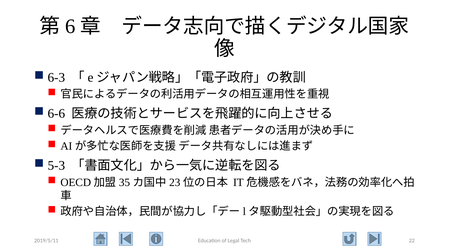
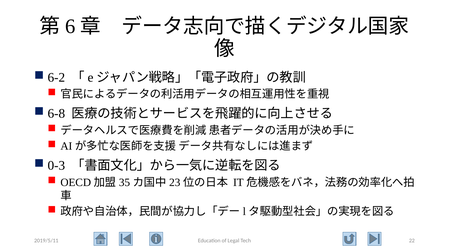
6-3: 6-3 -> 6-2 (56, 78)
6-6: 6-6 -> 6-8 (56, 114)
5-3: 5-3 -> 0-3 (56, 166)
